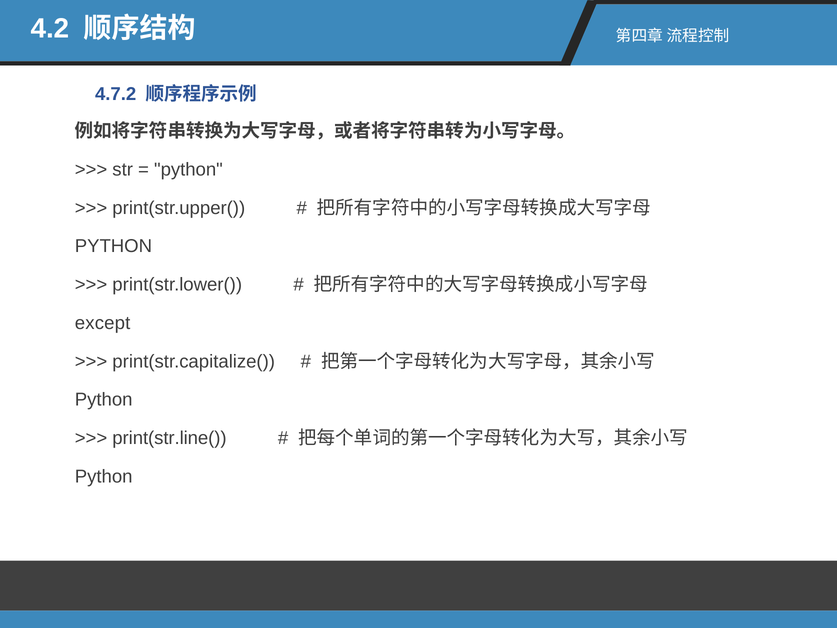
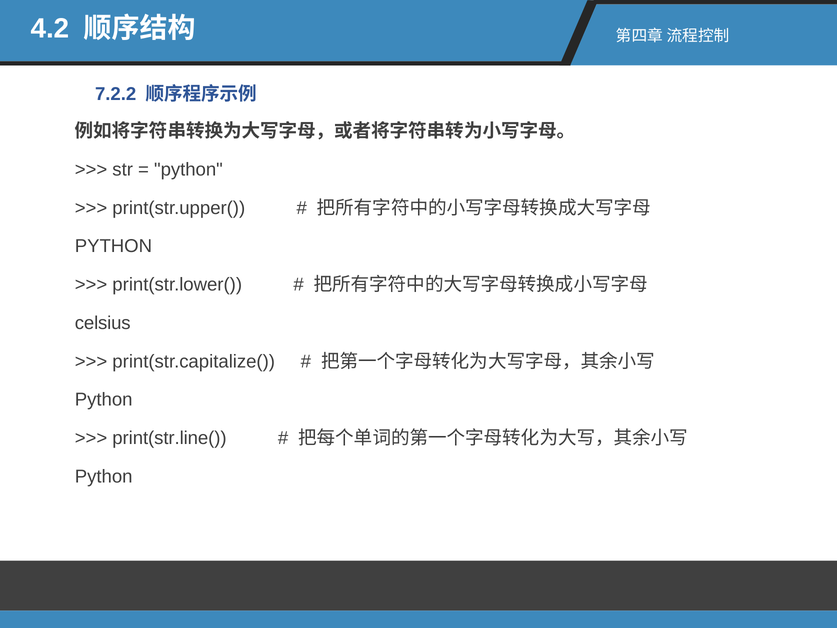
4.7.2: 4.7.2 -> 7.2.2 (116, 94)
except: except -> celsius (103, 323)
